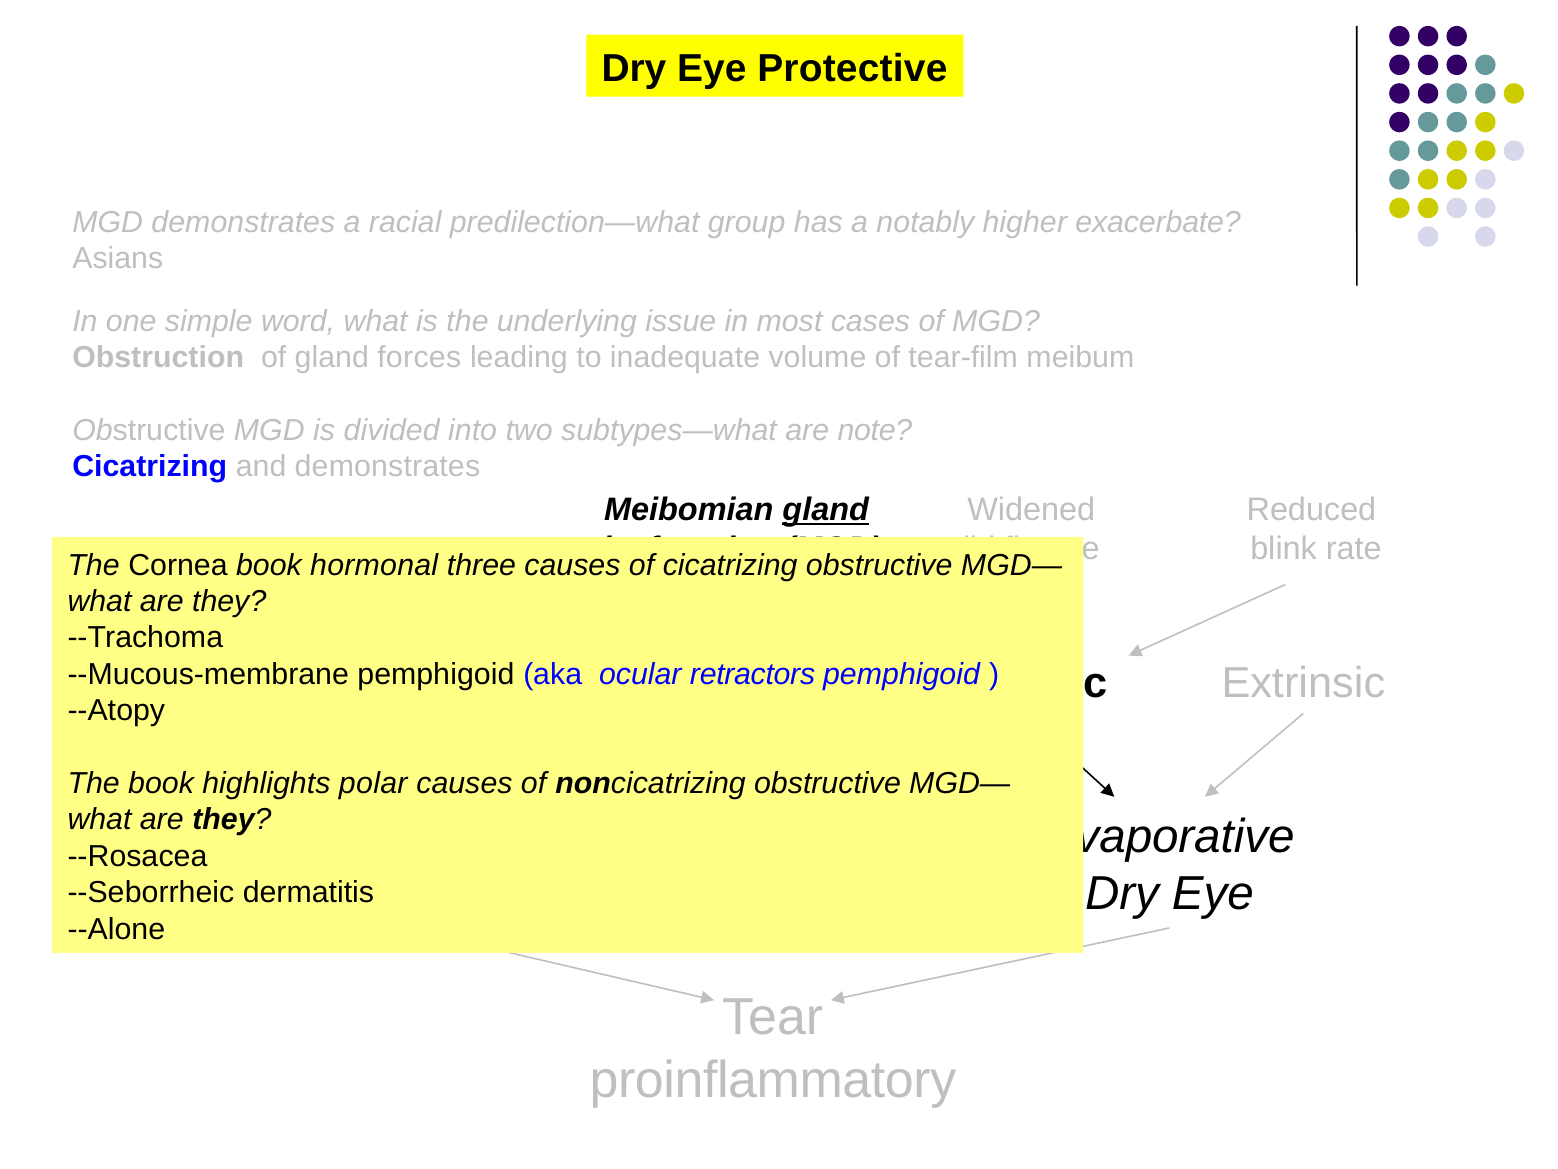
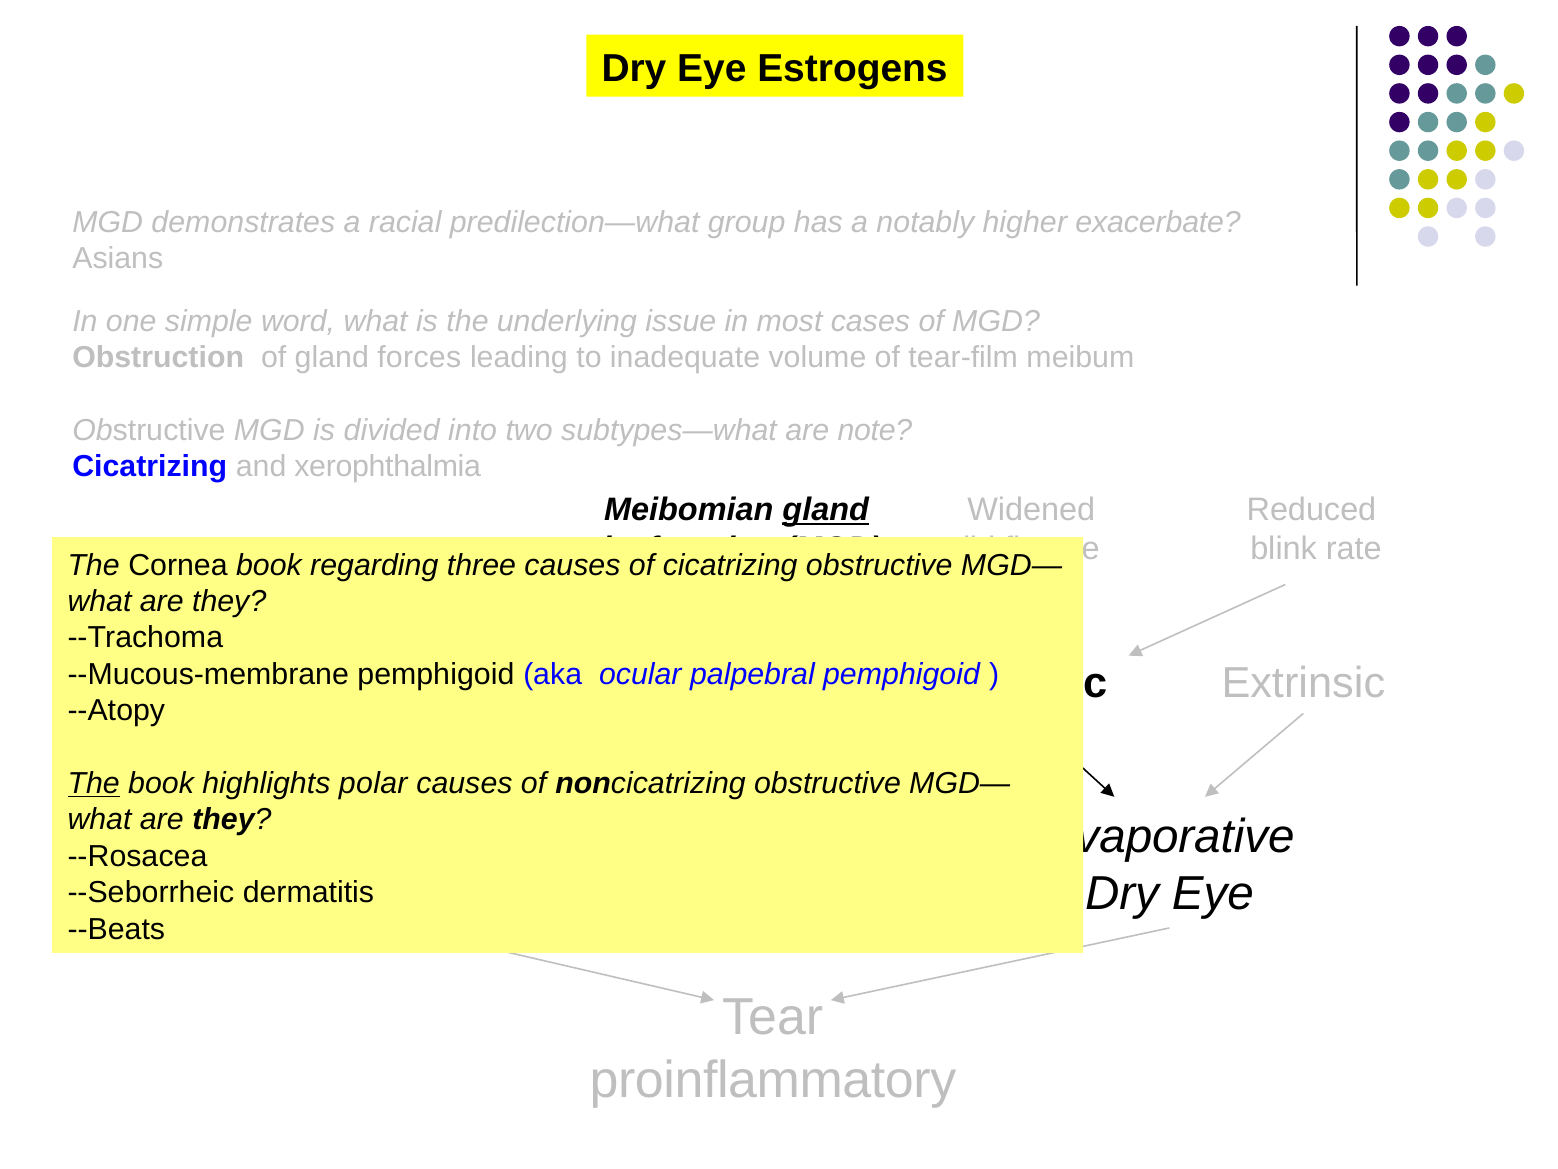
Protective: Protective -> Estrogens (852, 68)
and demonstrates: demonstrates -> xerophthalmia (388, 466)
hormonal: hormonal -> regarding (374, 565)
retractors: retractors -> palpebral (752, 674)
The underline: none -> present (94, 783)
--Alone: --Alone -> --Beats (116, 929)
